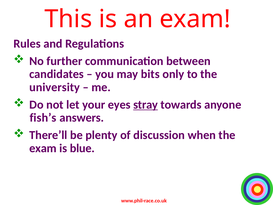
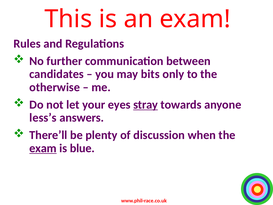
university: university -> otherwise (55, 87)
fish’s: fish’s -> less’s (43, 118)
exam underline: none -> present (43, 148)
